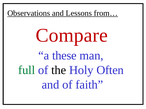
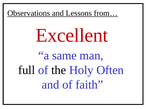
Compare: Compare -> Excellent (72, 36)
these: these -> same (64, 56)
full colour: green -> black (27, 70)
